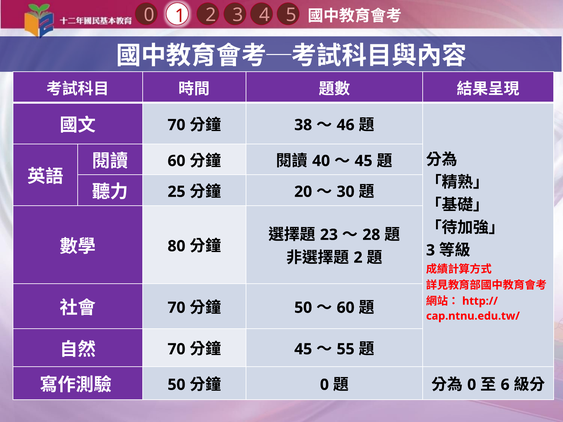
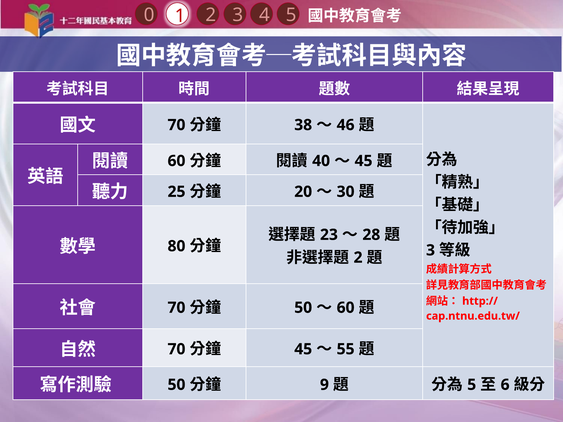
0: 0 -> 9 (324, 385)
0: 0 -> 5 (472, 385)
